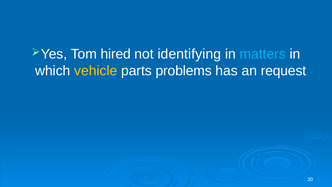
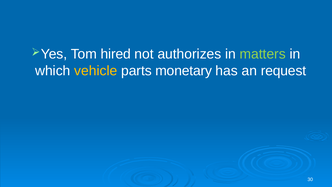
identifying: identifying -> authorizes (189, 54)
matters colour: light blue -> light green (263, 54)
problems: problems -> monetary (184, 71)
